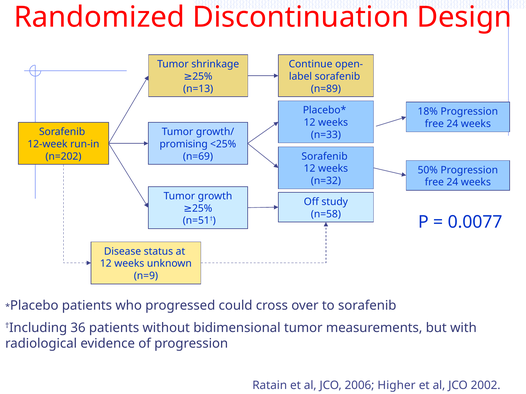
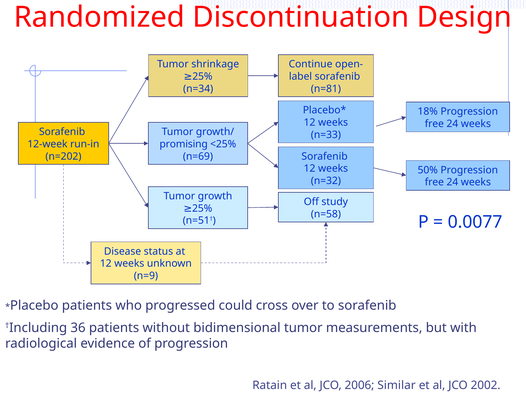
n=13: n=13 -> n=34 (198, 89)
n=89: n=89 -> n=81 (326, 89)
Higher: Higher -> Similar (397, 386)
